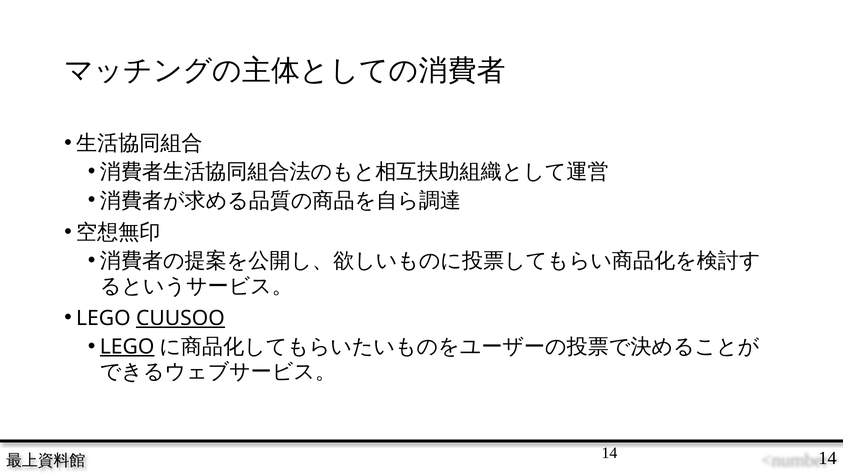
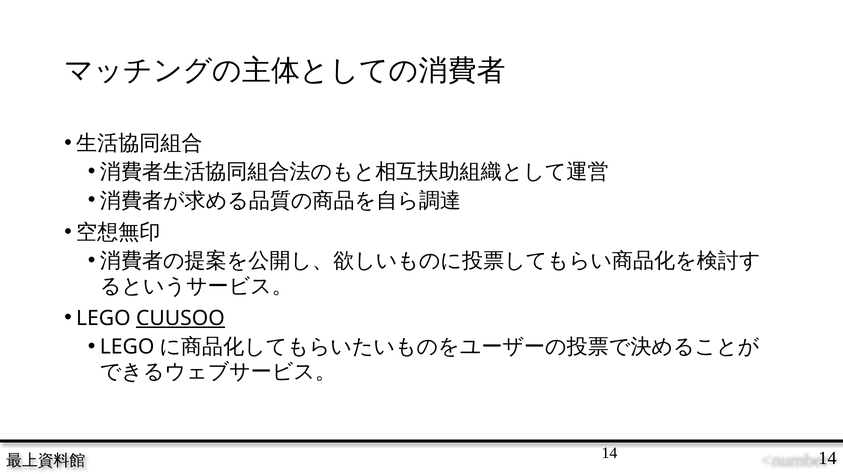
LEGO underline: present -> none (127, 347)
